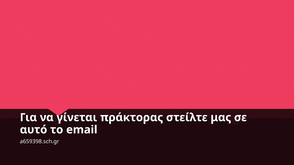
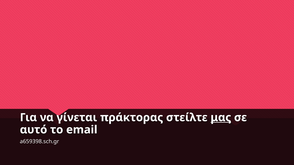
μας underline: none -> present (221, 118)
